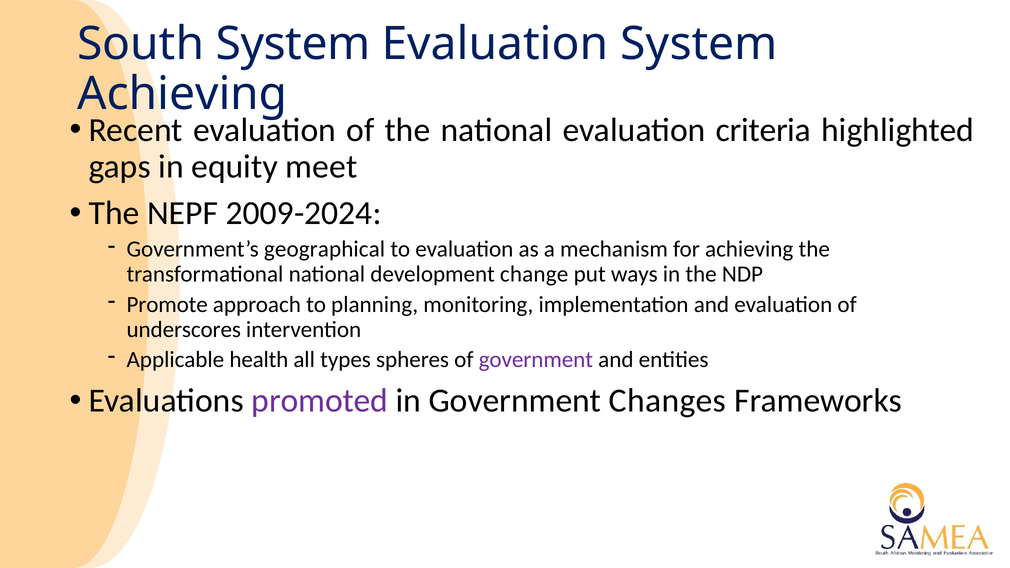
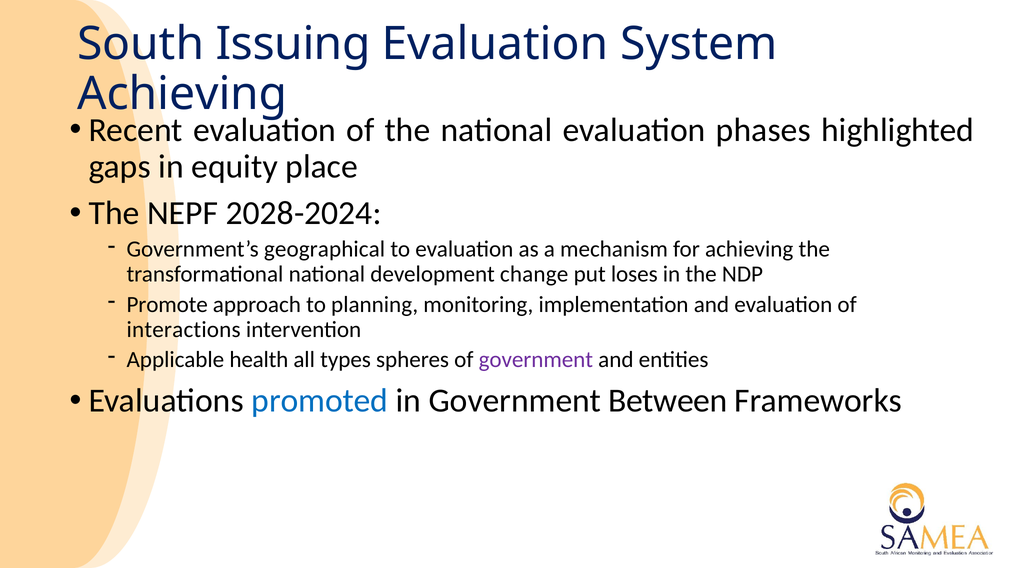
South System: System -> Issuing (293, 44)
criteria: criteria -> phases (763, 130)
meet: meet -> place (322, 167)
2009-2024: 2009-2024 -> 2028-2024 (304, 213)
ways: ways -> loses (634, 274)
underscores: underscores -> interactions (184, 330)
promoted colour: purple -> blue (320, 401)
Changes: Changes -> Between (668, 401)
